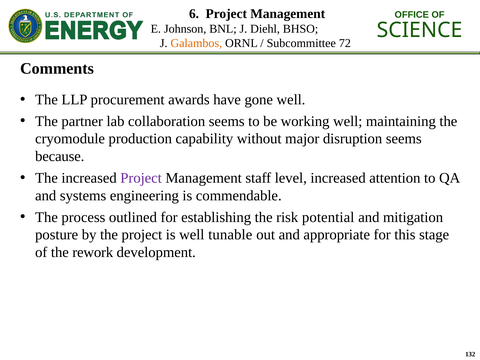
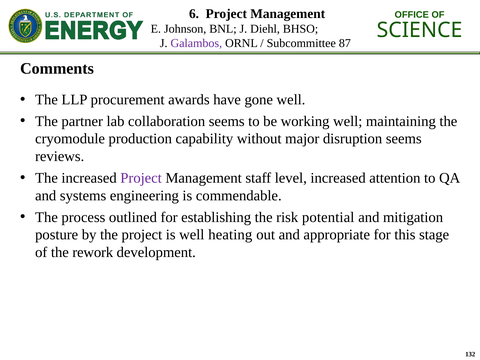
Galambos colour: orange -> purple (196, 43)
72: 72 -> 87 (345, 43)
because: because -> reviews (60, 156)
tunable: tunable -> heating (230, 235)
